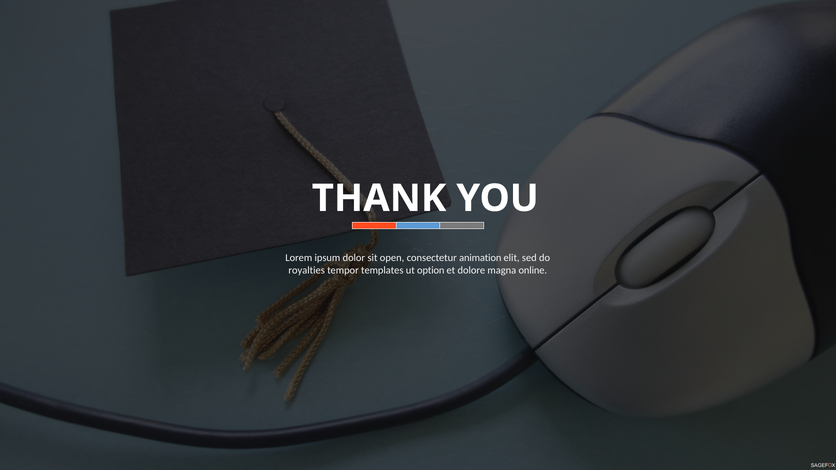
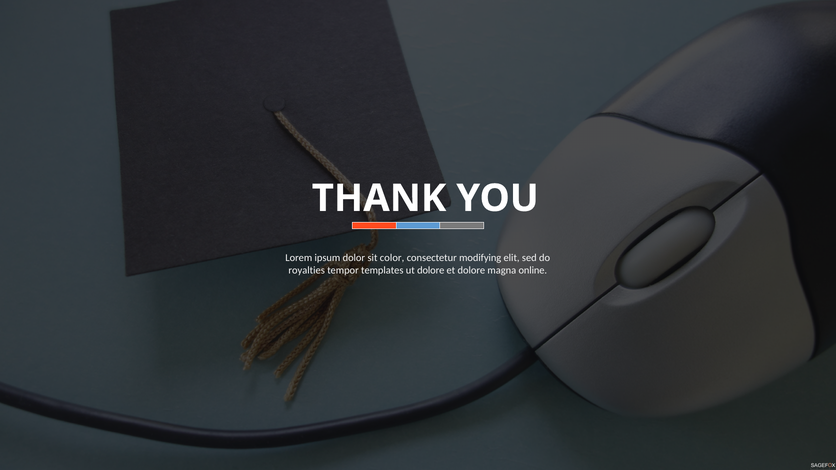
open: open -> color (392, 258)
animation: animation -> modifying (480, 258)
ut option: option -> dolore (431, 271)
